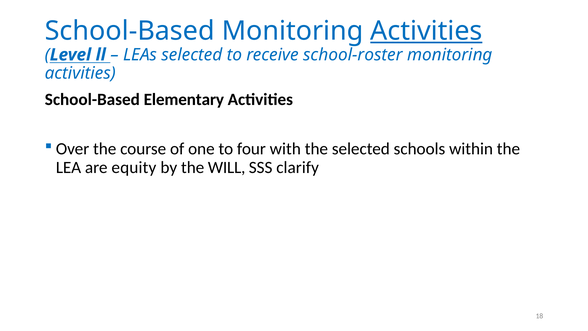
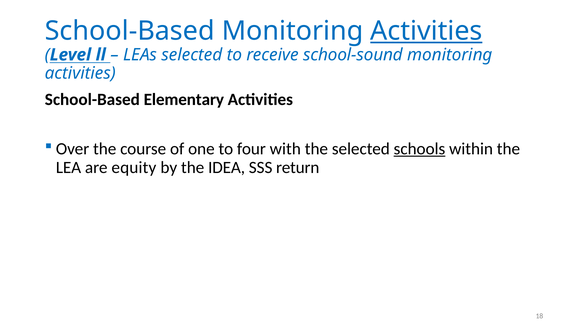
school-roster: school-roster -> school-sound (353, 55)
schools underline: none -> present (419, 149)
WILL: WILL -> IDEA (227, 167)
clarify: clarify -> return (298, 167)
